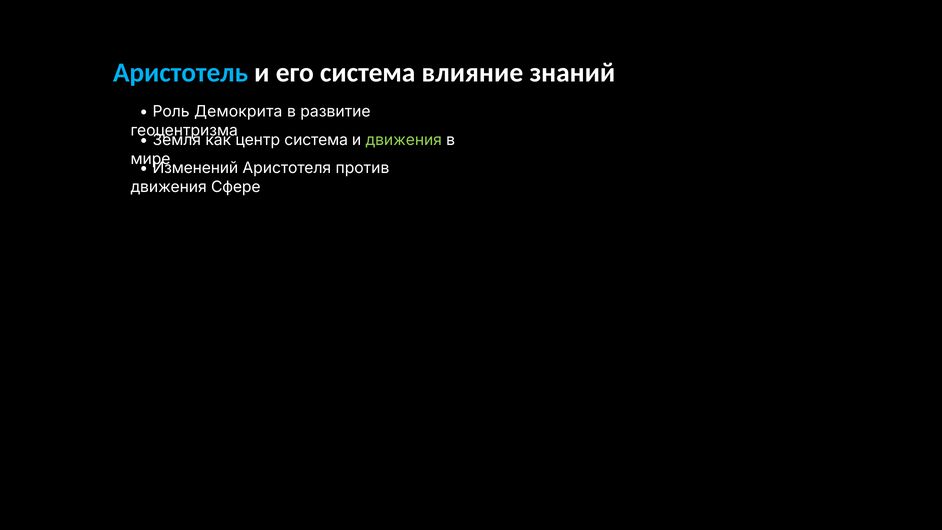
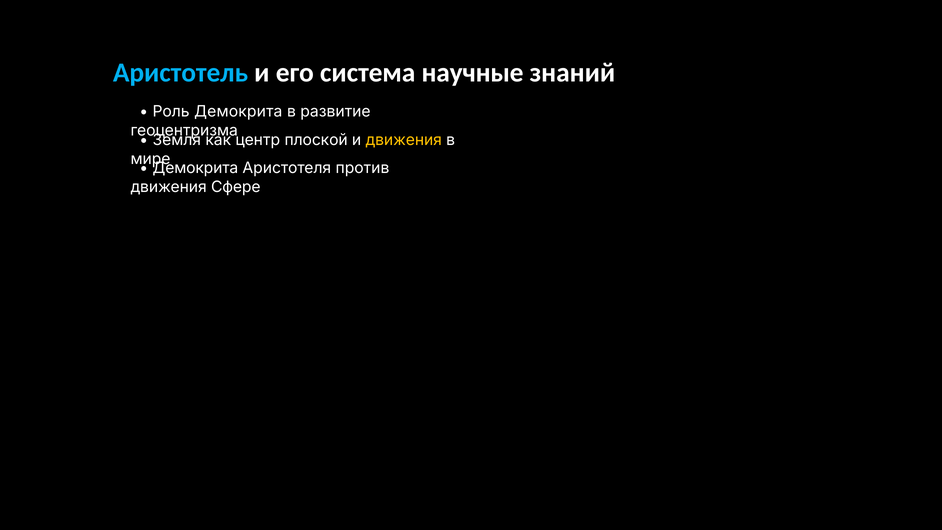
влияние: влияние -> научные (473, 73)
центр система: система -> плоской (316, 140)
движения colour: light green -> yellow (404, 140)
Изменений: Изменений -> Демокрита (195, 168)
